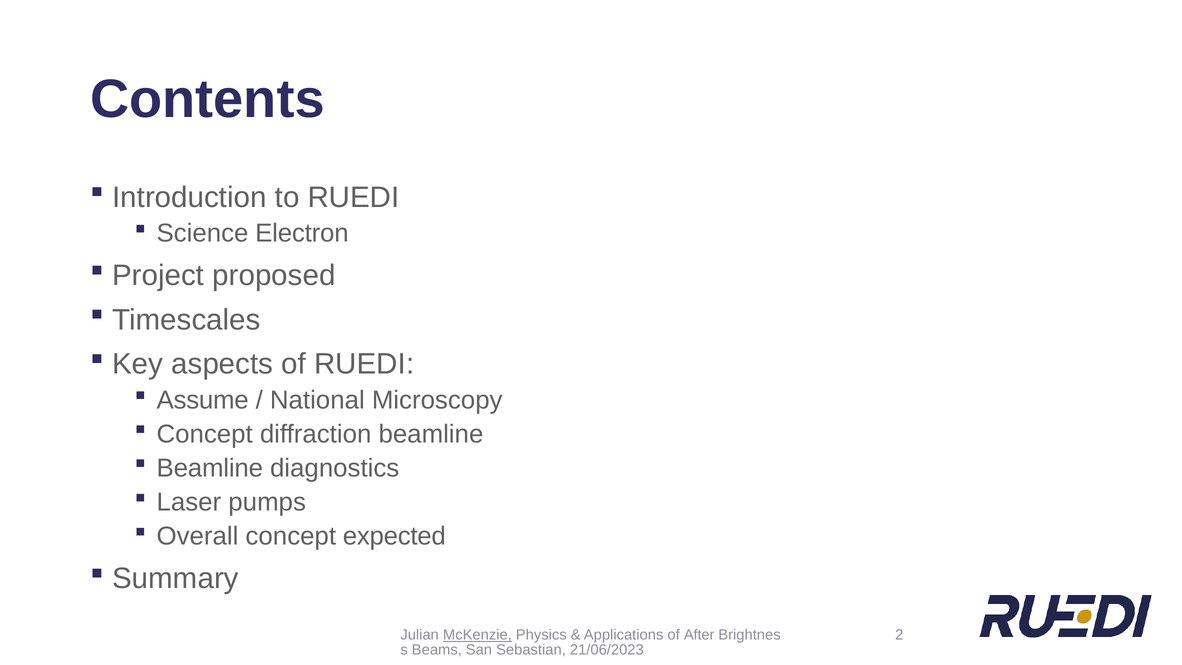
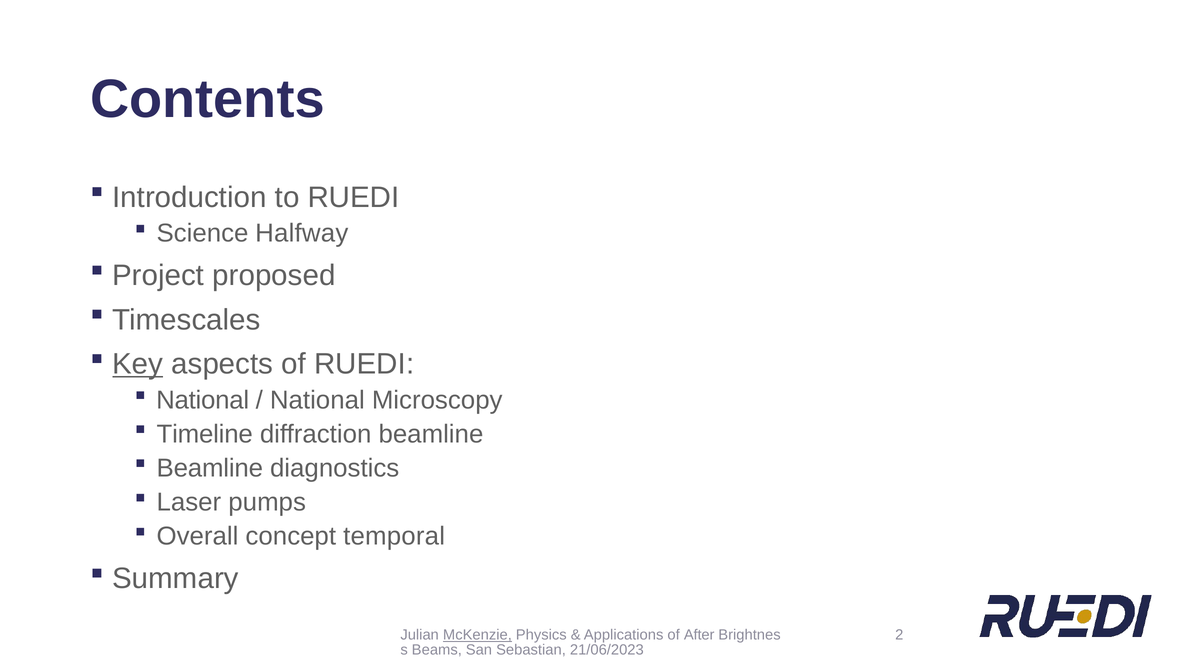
Electron: Electron -> Halfway (302, 233)
Key underline: none -> present (138, 364)
Assume: Assume -> National (203, 400)
Concept: Concept -> Timeline (205, 434)
expected: expected -> temporal (394, 536)
